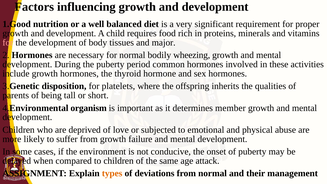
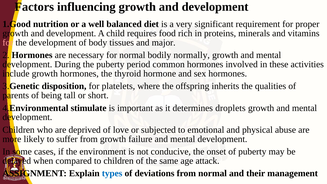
wheezing: wheezing -> normally (192, 55)
organism: organism -> stimulate (89, 108)
member: member -> droplets (230, 108)
types colour: orange -> blue (112, 173)
